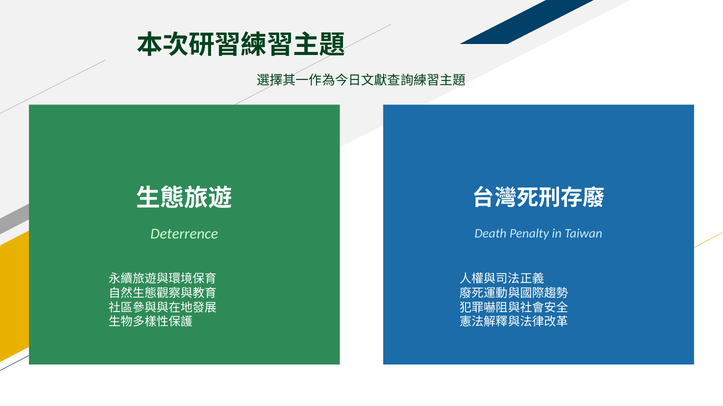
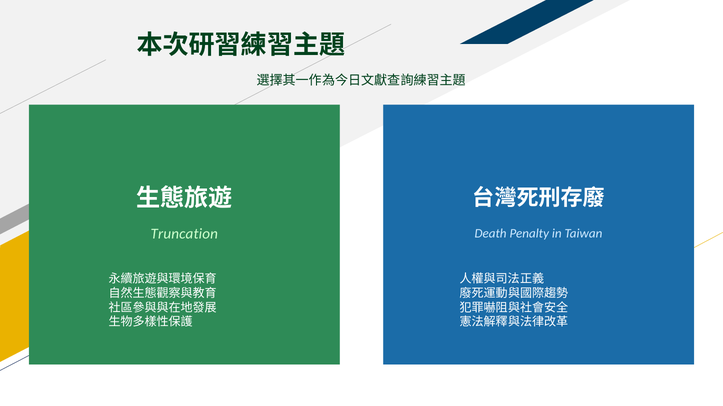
Deterrence: Deterrence -> Truncation (184, 234)
